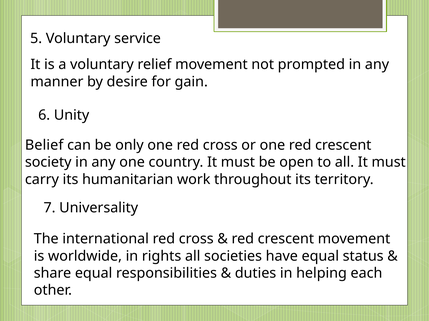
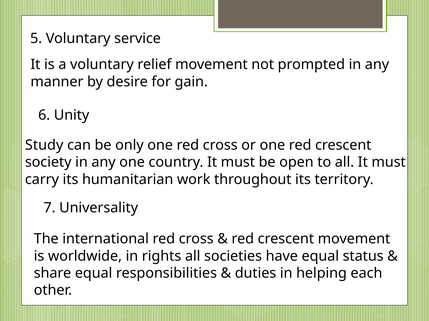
Belief: Belief -> Study (44, 145)
